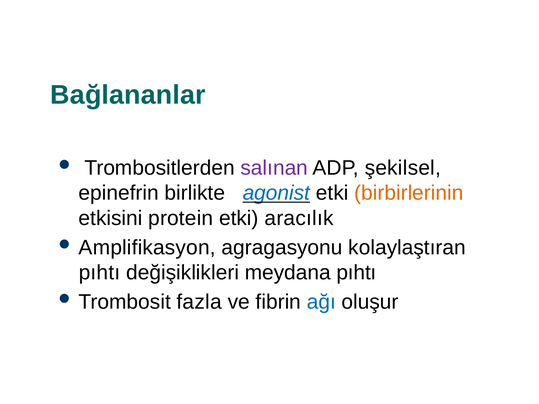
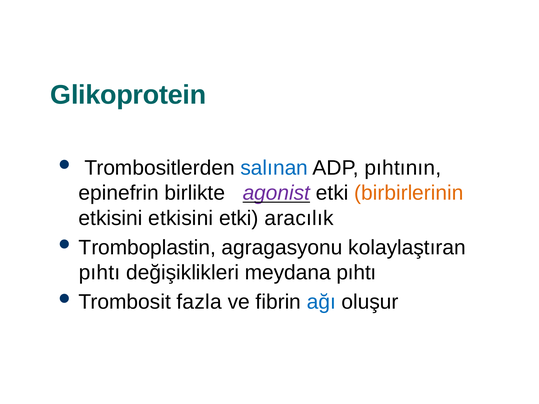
Bağlananlar: Bağlananlar -> Glikoprotein (128, 95)
salınan colour: purple -> blue (274, 168)
şekilsel: şekilsel -> pıhtının (403, 168)
agonist colour: blue -> purple (276, 193)
etkisini protein: protein -> etkisini (181, 218)
Amplifikasyon: Amplifikasyon -> Tromboplastin (147, 248)
